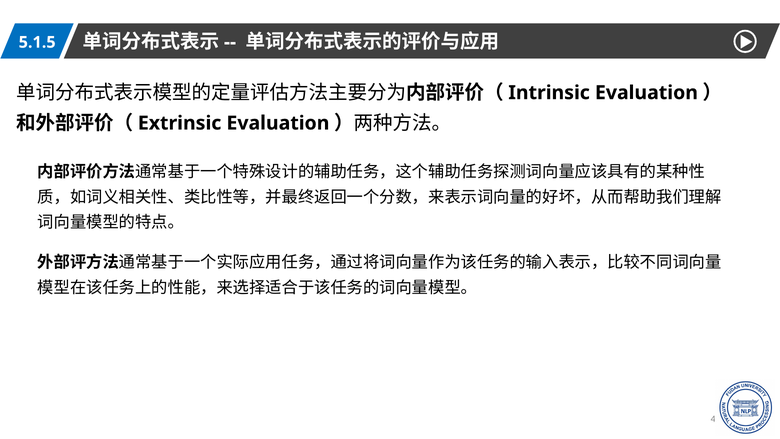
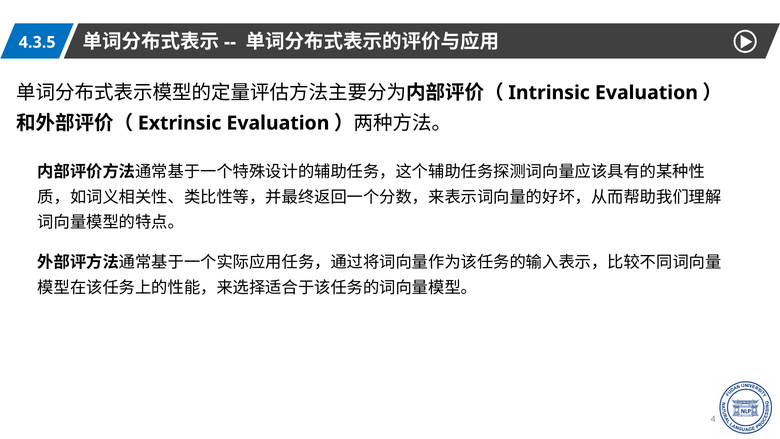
5.1.5: 5.1.5 -> 4.3.5 (37, 42)
